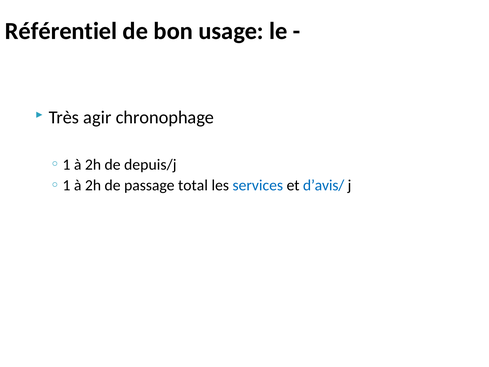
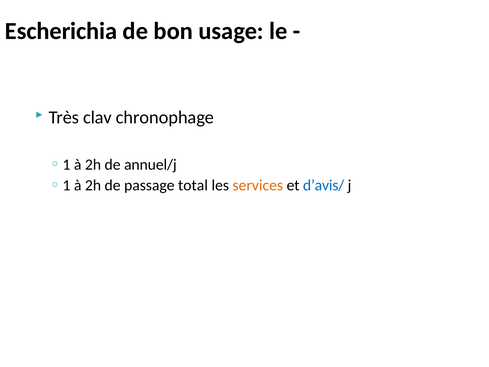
Référentiel: Référentiel -> Escherichia (61, 31)
agir: agir -> clav (98, 117)
depuis/j: depuis/j -> annuel/j (150, 164)
services colour: blue -> orange (258, 185)
